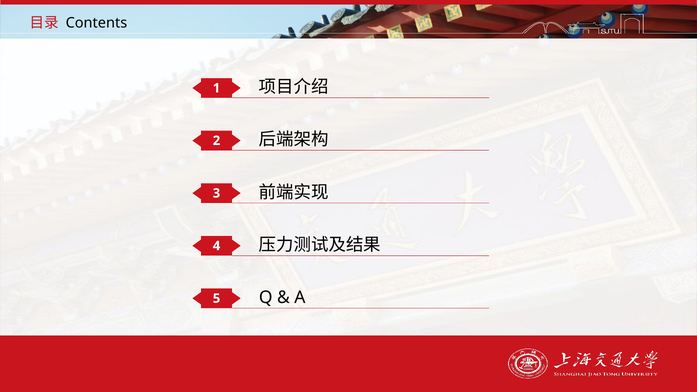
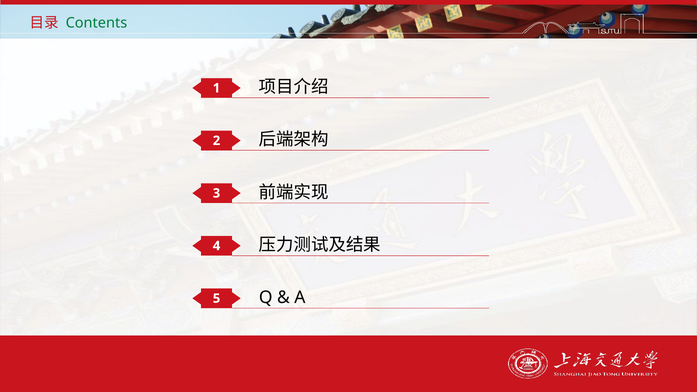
Contents colour: black -> green (96, 23)
